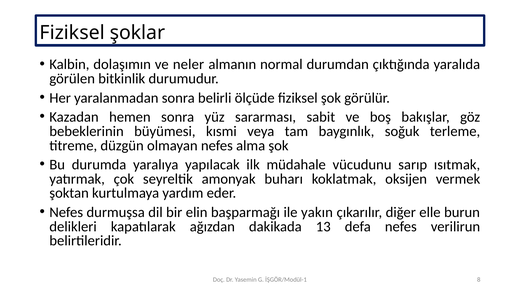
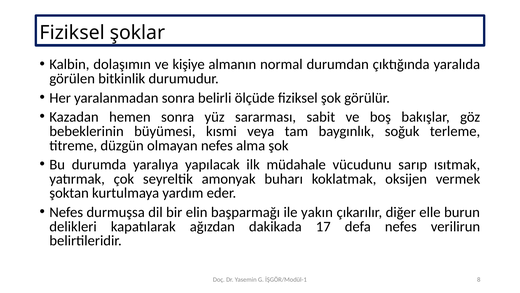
neler: neler -> kişiye (189, 64)
13: 13 -> 17 (323, 226)
